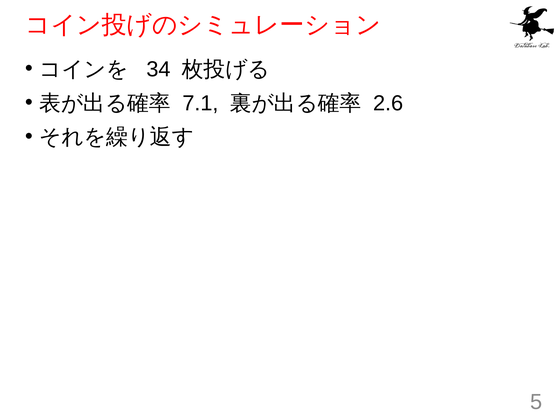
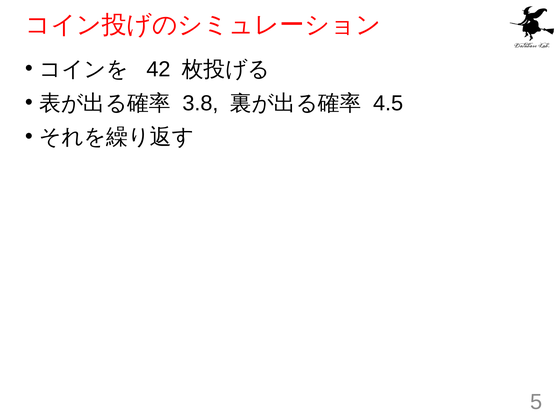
34: 34 -> 42 (159, 69)
7.1: 7.1 -> 3.8 (201, 103)
2.6: 2.6 -> 4.5 (388, 103)
